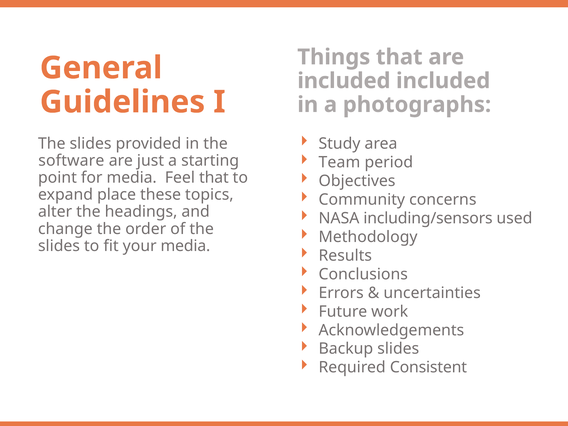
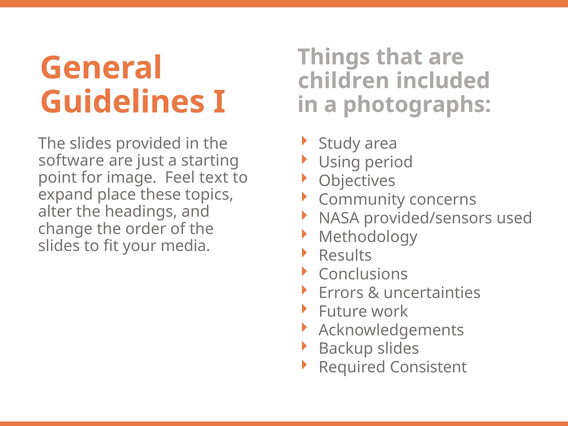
included: included -> children (344, 81)
Team: Team -> Using (340, 162)
for media: media -> image (132, 178)
Feel that: that -> text (214, 178)
including/sensors: including/sensors -> provided/sensors (428, 218)
